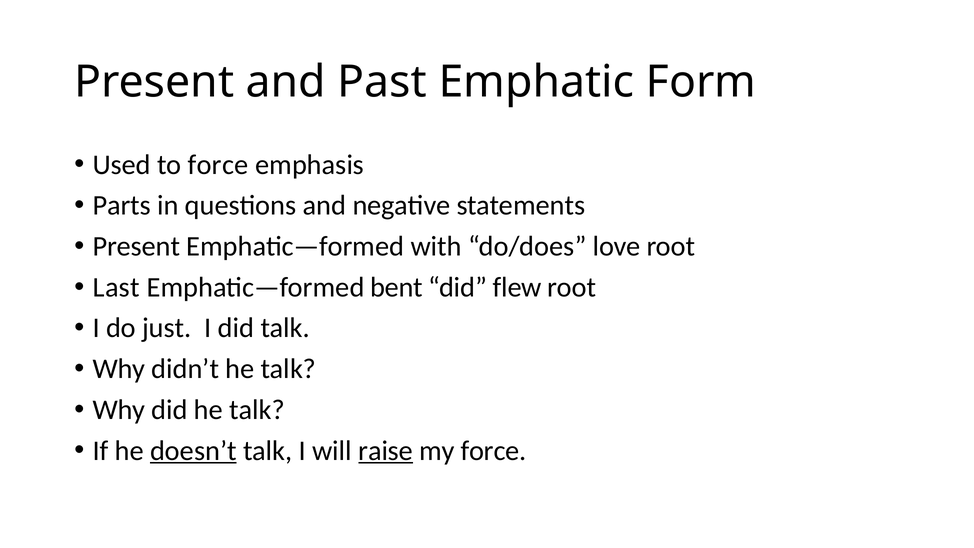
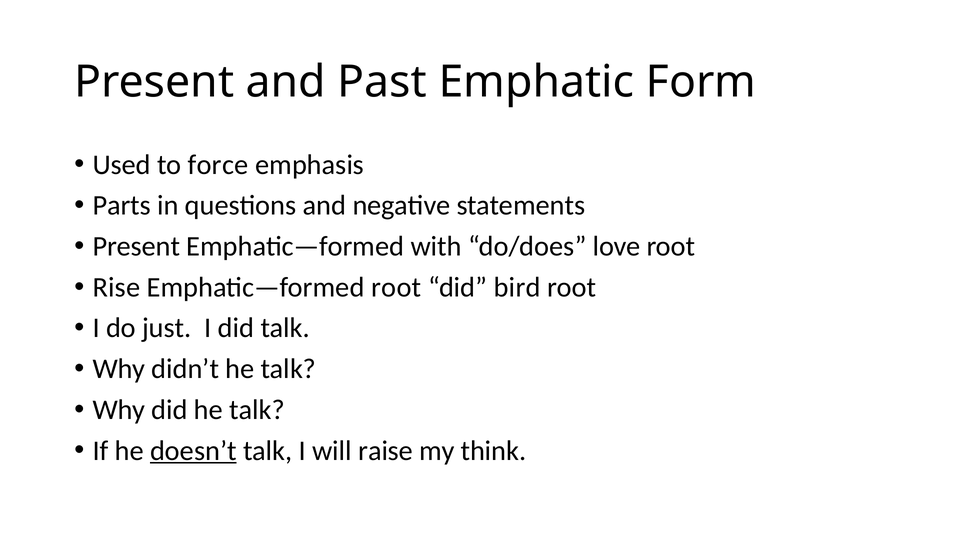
Last: Last -> Rise (116, 287)
Emphatic—formed bent: bent -> root (396, 287)
flew: flew -> bird (517, 287)
raise underline: present -> none (386, 451)
my force: force -> think (493, 451)
